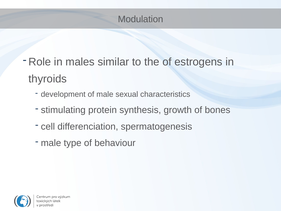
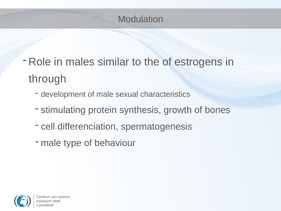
thyroids: thyroids -> through (48, 79)
